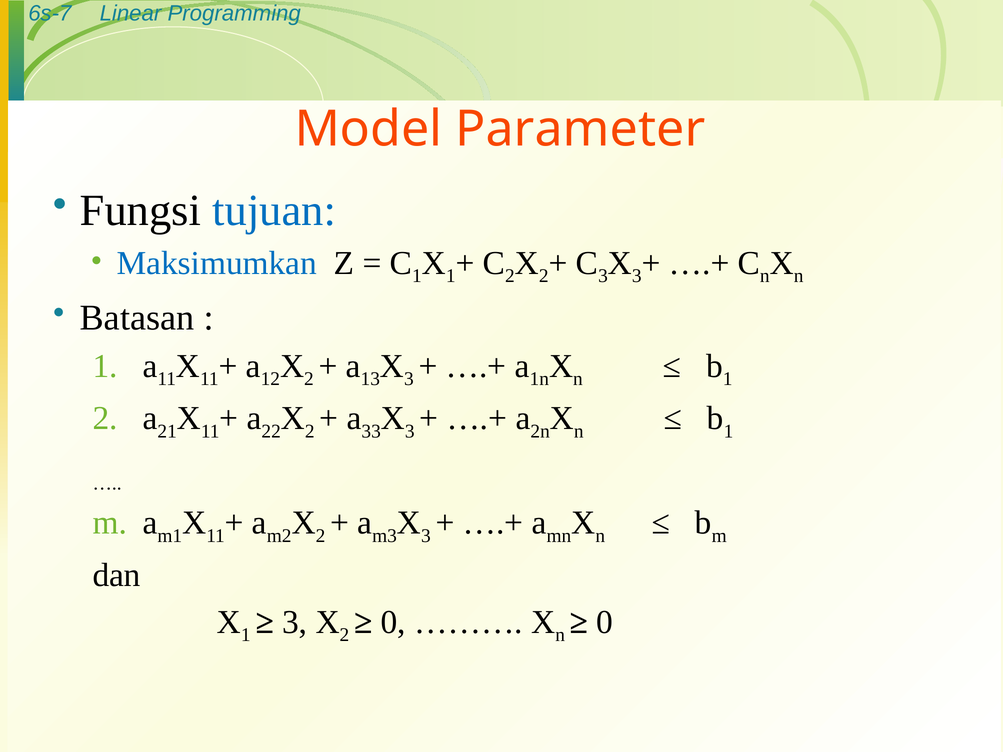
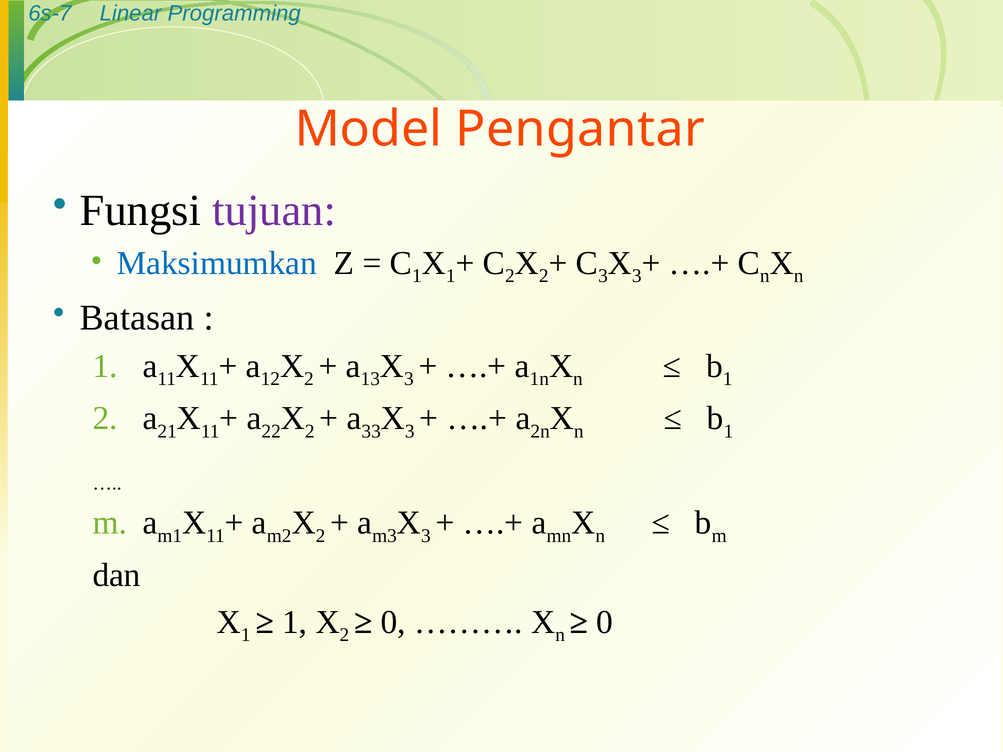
Parameter: Parameter -> Pengantar (580, 129)
tujuan colour: blue -> purple (274, 210)
3: 3 -> 1 (295, 622)
